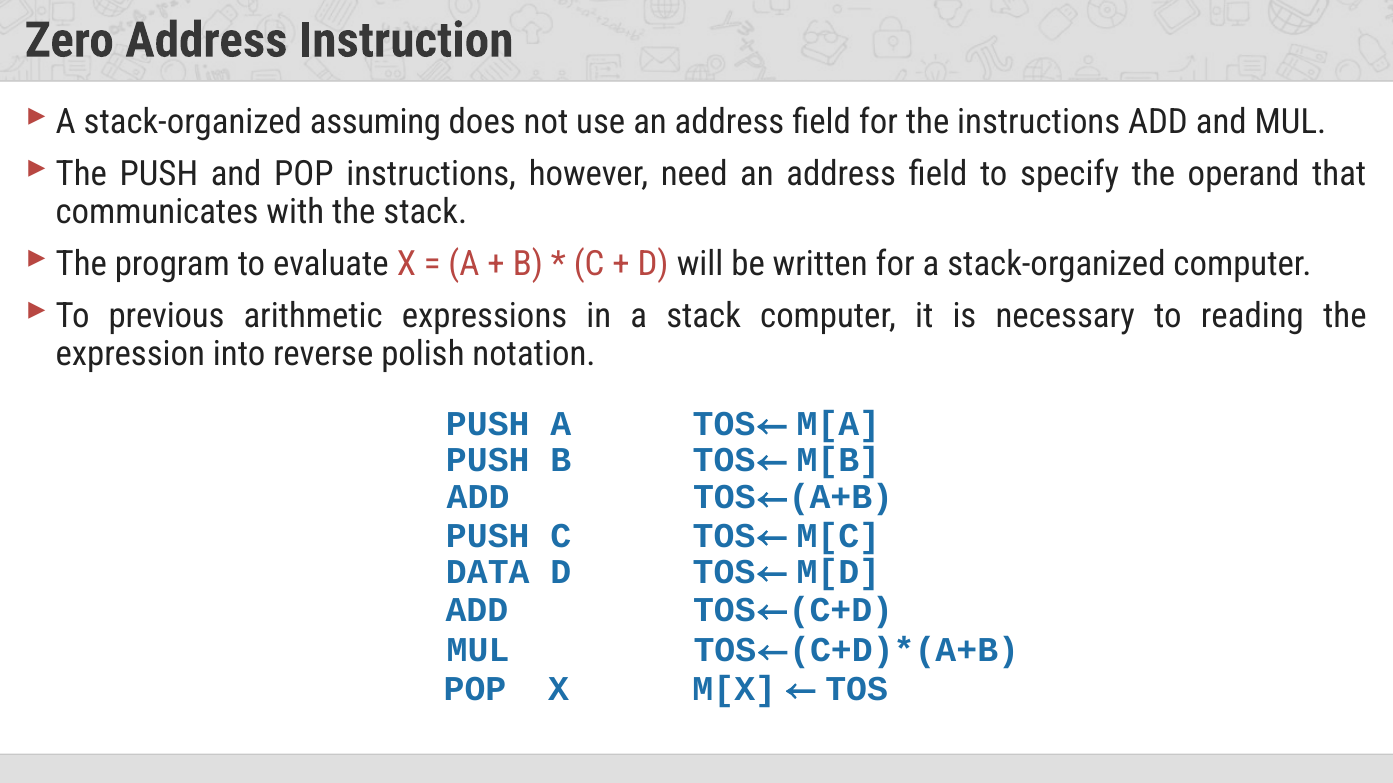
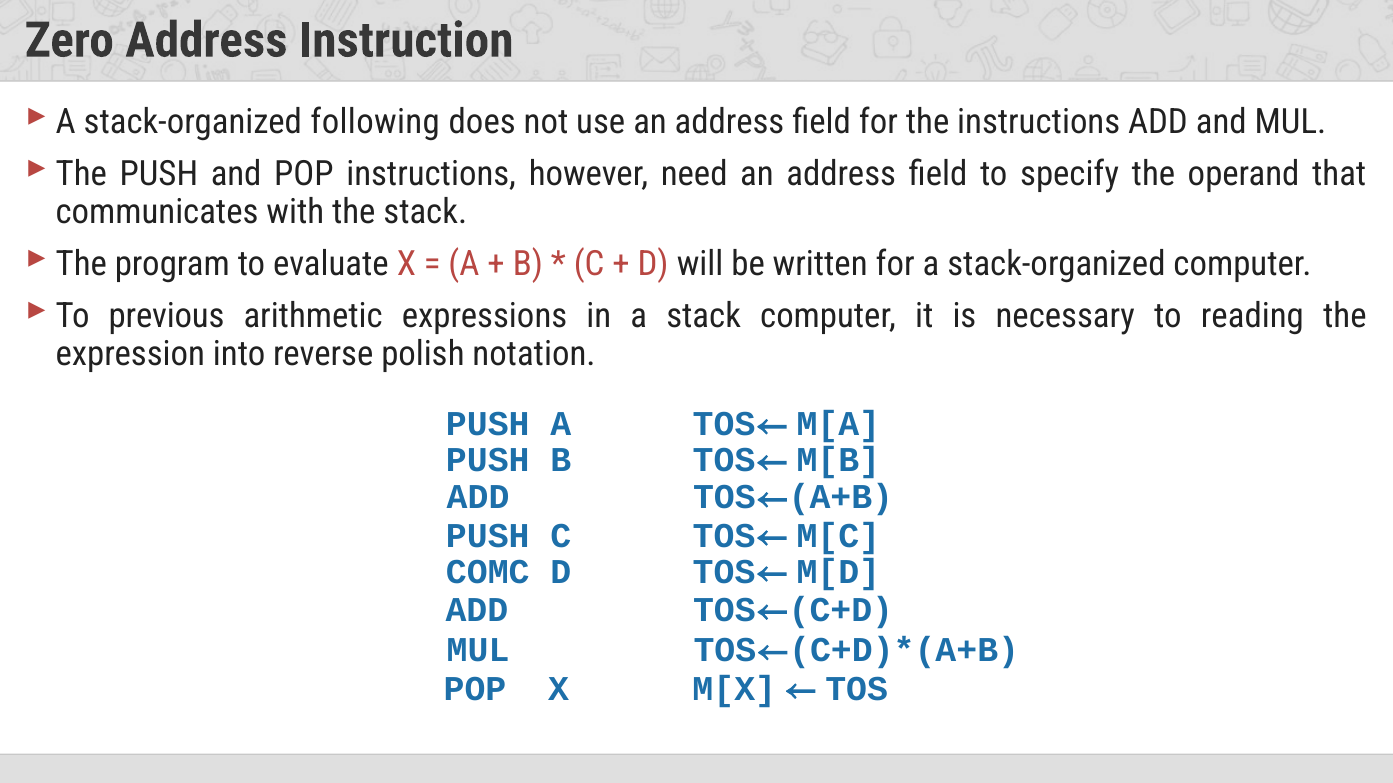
assuming: assuming -> following (375, 122)
DATA: DATA -> COMC (488, 572)
